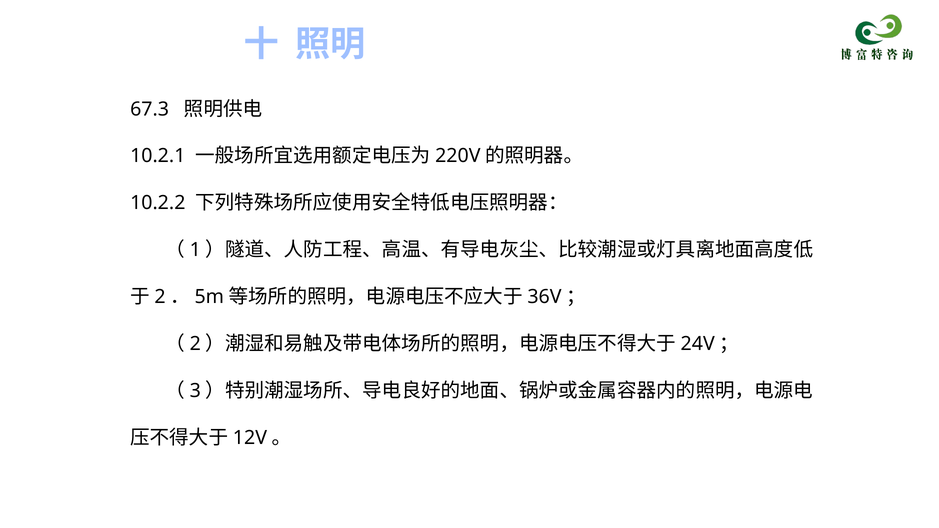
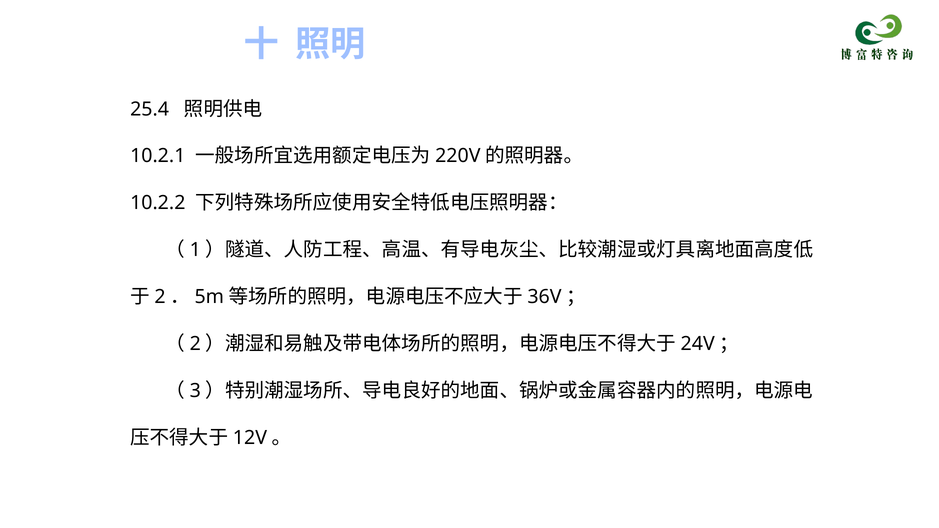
67.3: 67.3 -> 25.4 (150, 109)
